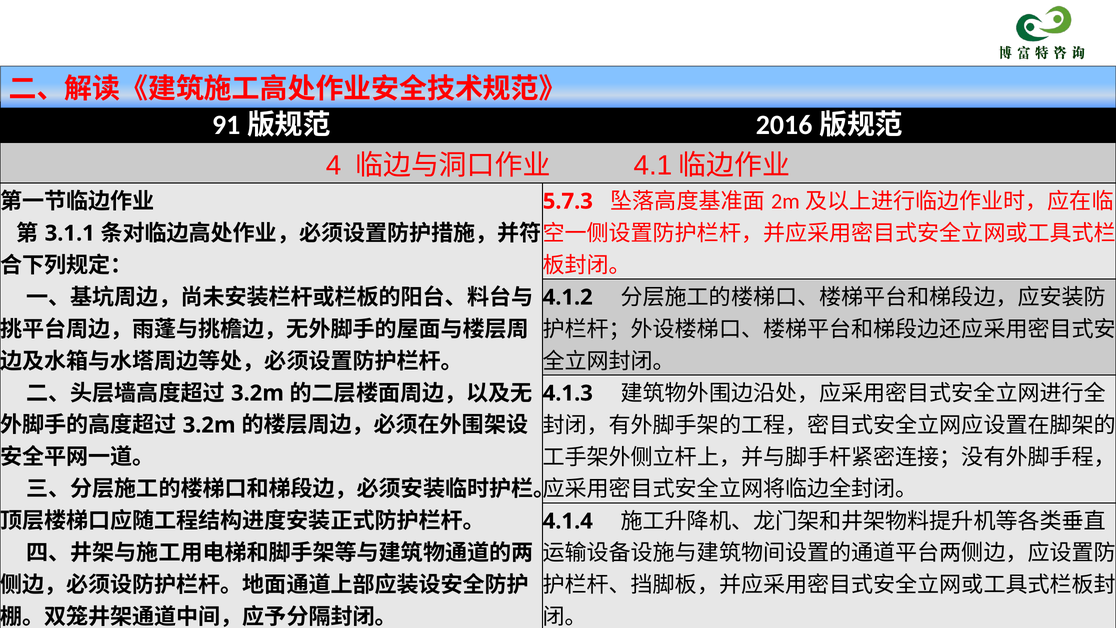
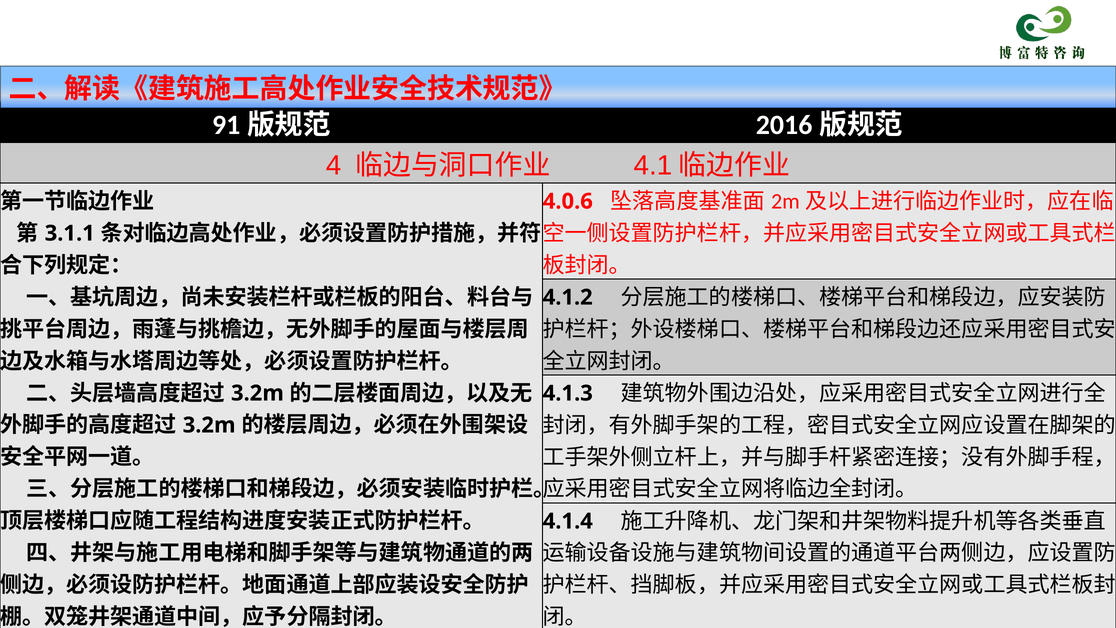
5.7.3: 5.7.3 -> 4.0.6 (568, 201)
